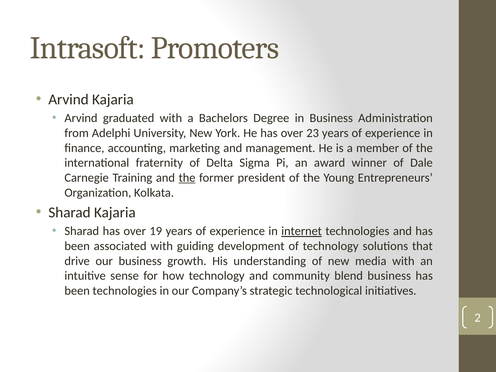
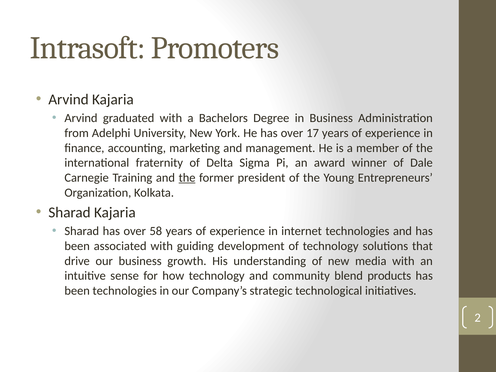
23: 23 -> 17 (313, 133)
19: 19 -> 58 (156, 231)
internet underline: present -> none (302, 231)
blend business: business -> products (389, 276)
